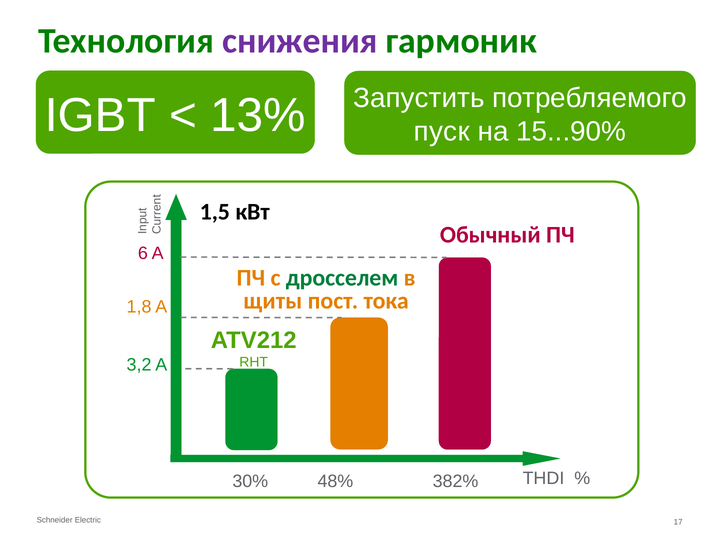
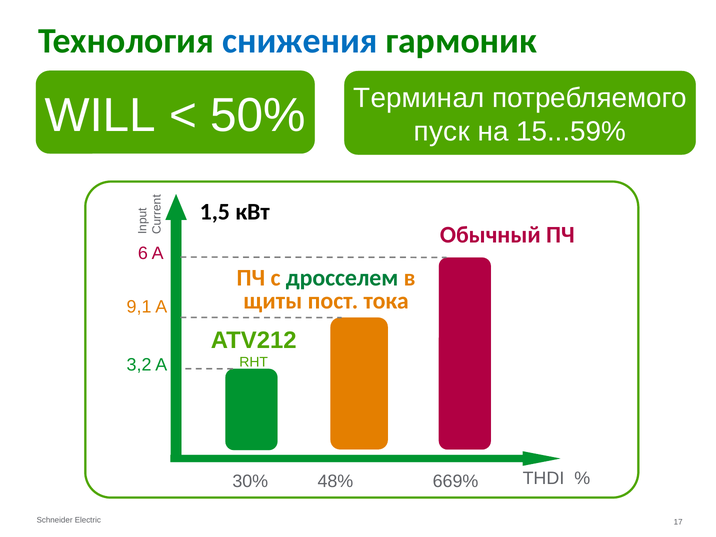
снижения colour: purple -> blue (300, 41)
Запустить: Запустить -> Терминал (419, 98)
IGBT: IGBT -> WILL (100, 115)
13%: 13% -> 50% (258, 115)
15...90%: 15...90% -> 15...59% (571, 131)
1,8: 1,8 -> 9,1 (139, 307)
382%: 382% -> 669% (456, 482)
